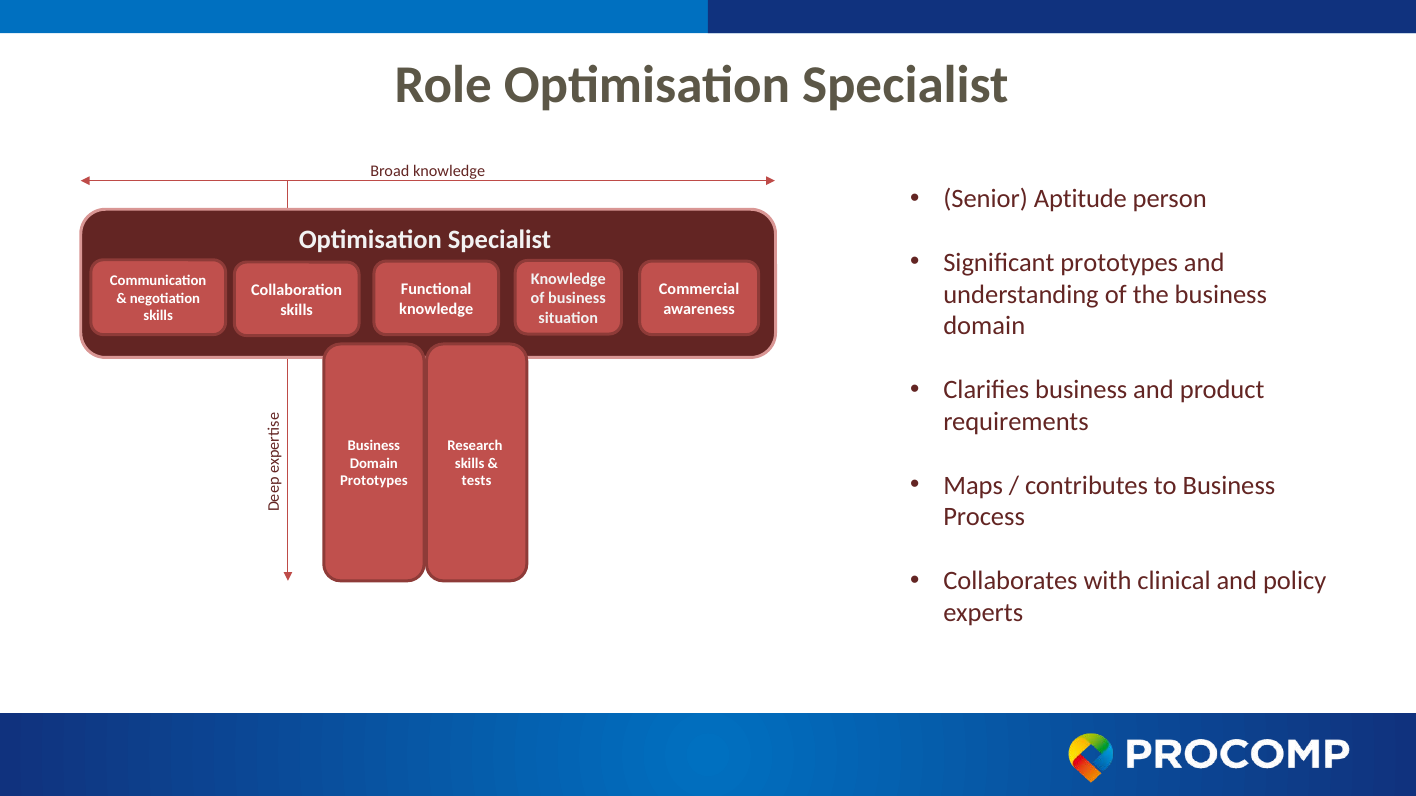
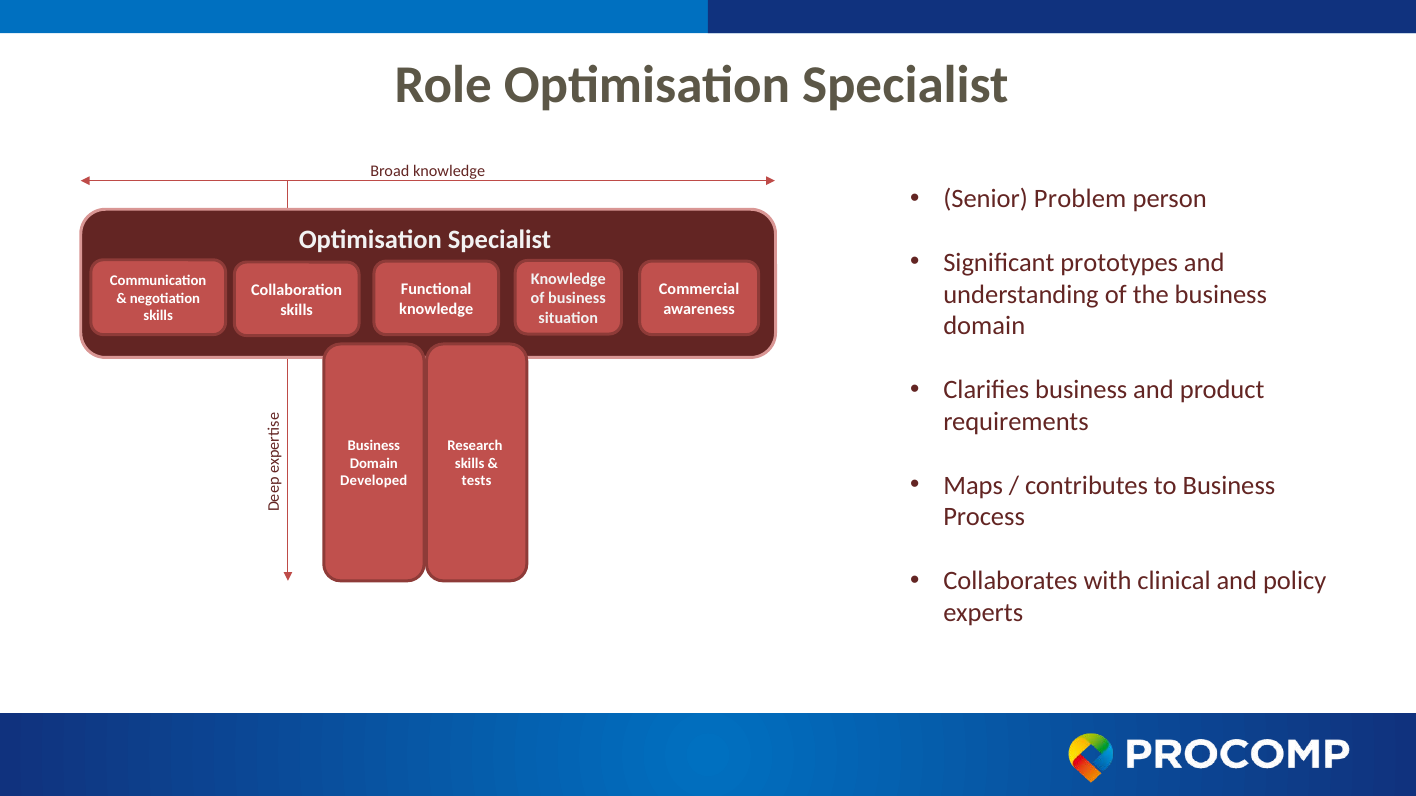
Aptitude: Aptitude -> Problem (1080, 199)
Prototypes: Prototypes -> Developed (374, 481)
